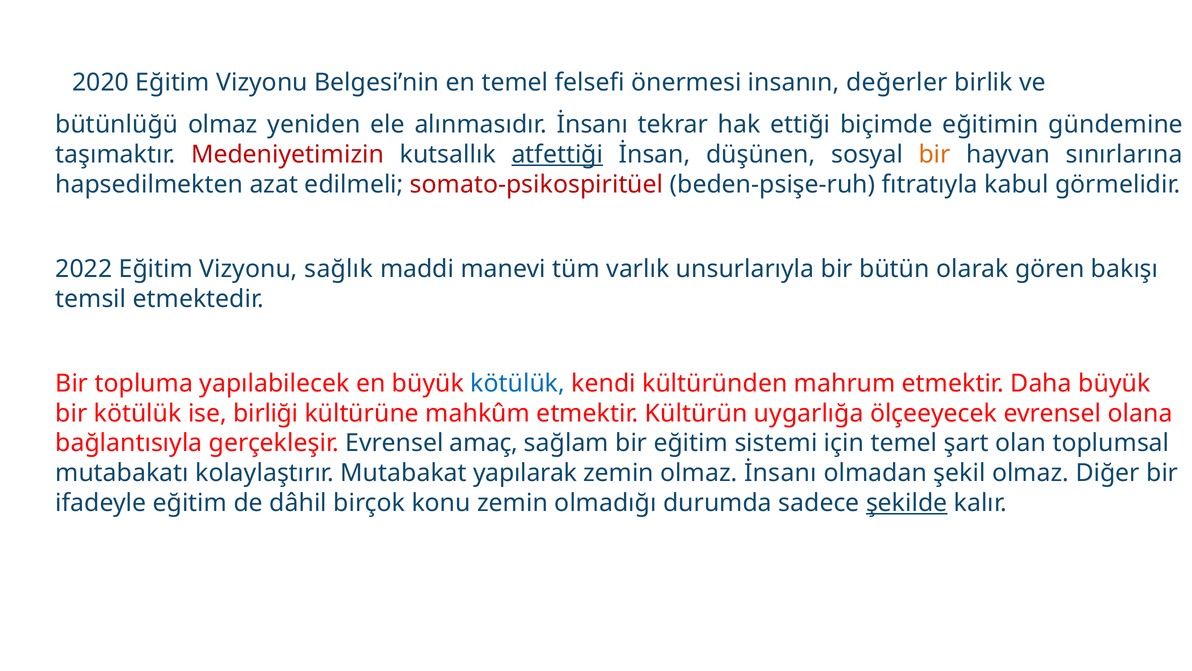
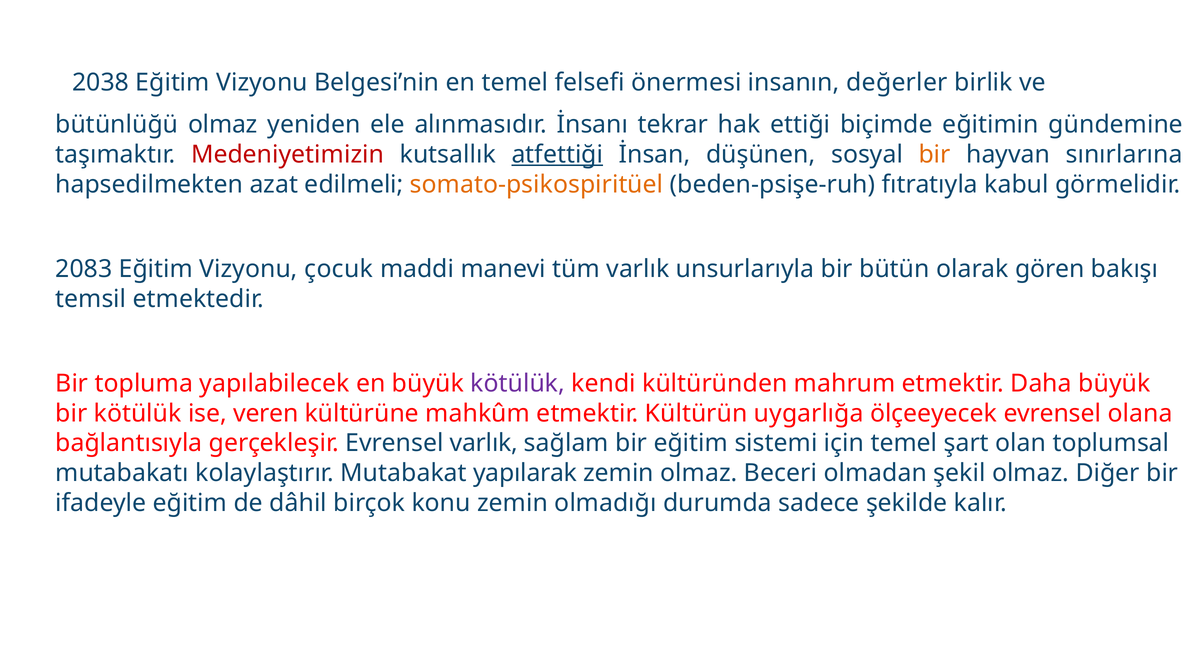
2020: 2020 -> 2038 (101, 82)
somato-psikospiritüel colour: red -> orange (537, 184)
2022: 2022 -> 2083 (84, 269)
sağlık: sağlık -> çocuk (339, 269)
kötülük colour: blue -> purple (518, 383)
birliği: birliği -> veren (266, 413)
Evrensel amaç: amaç -> varlık (484, 443)
olmaz İnsanı: İnsanı -> Beceri (780, 473)
şekilde underline: present -> none (907, 503)
